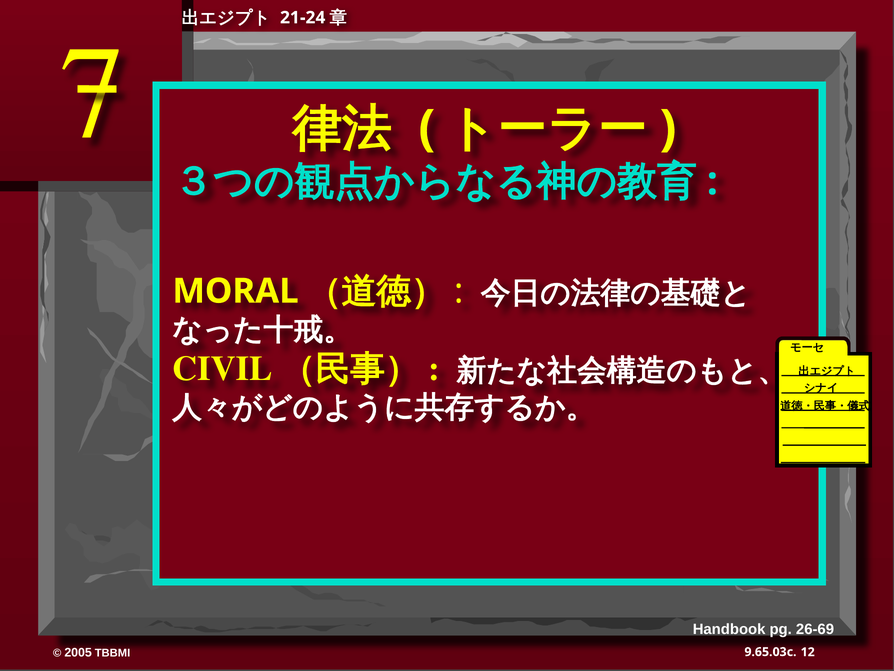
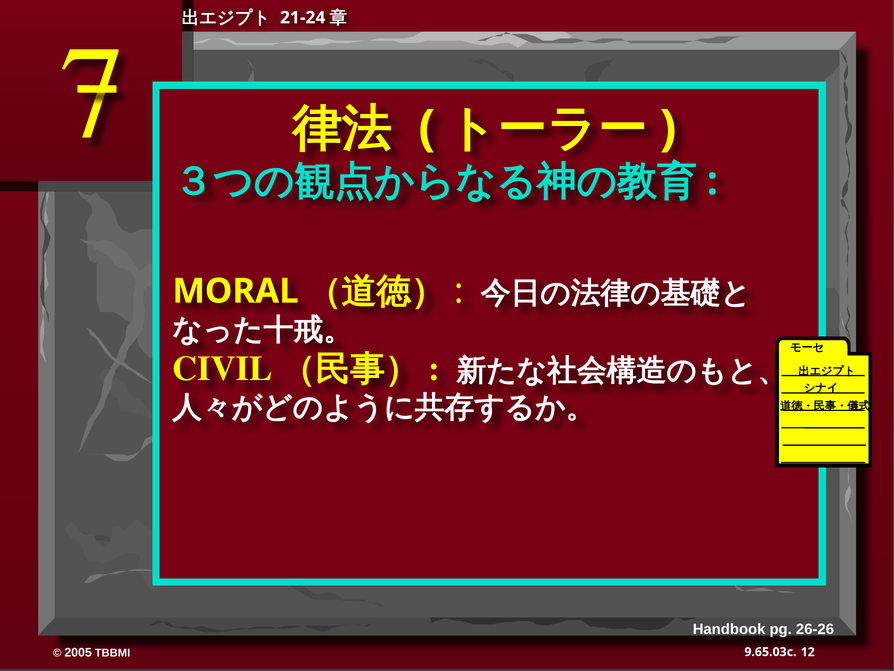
26-69: 26-69 -> 26-26 (815, 629)
